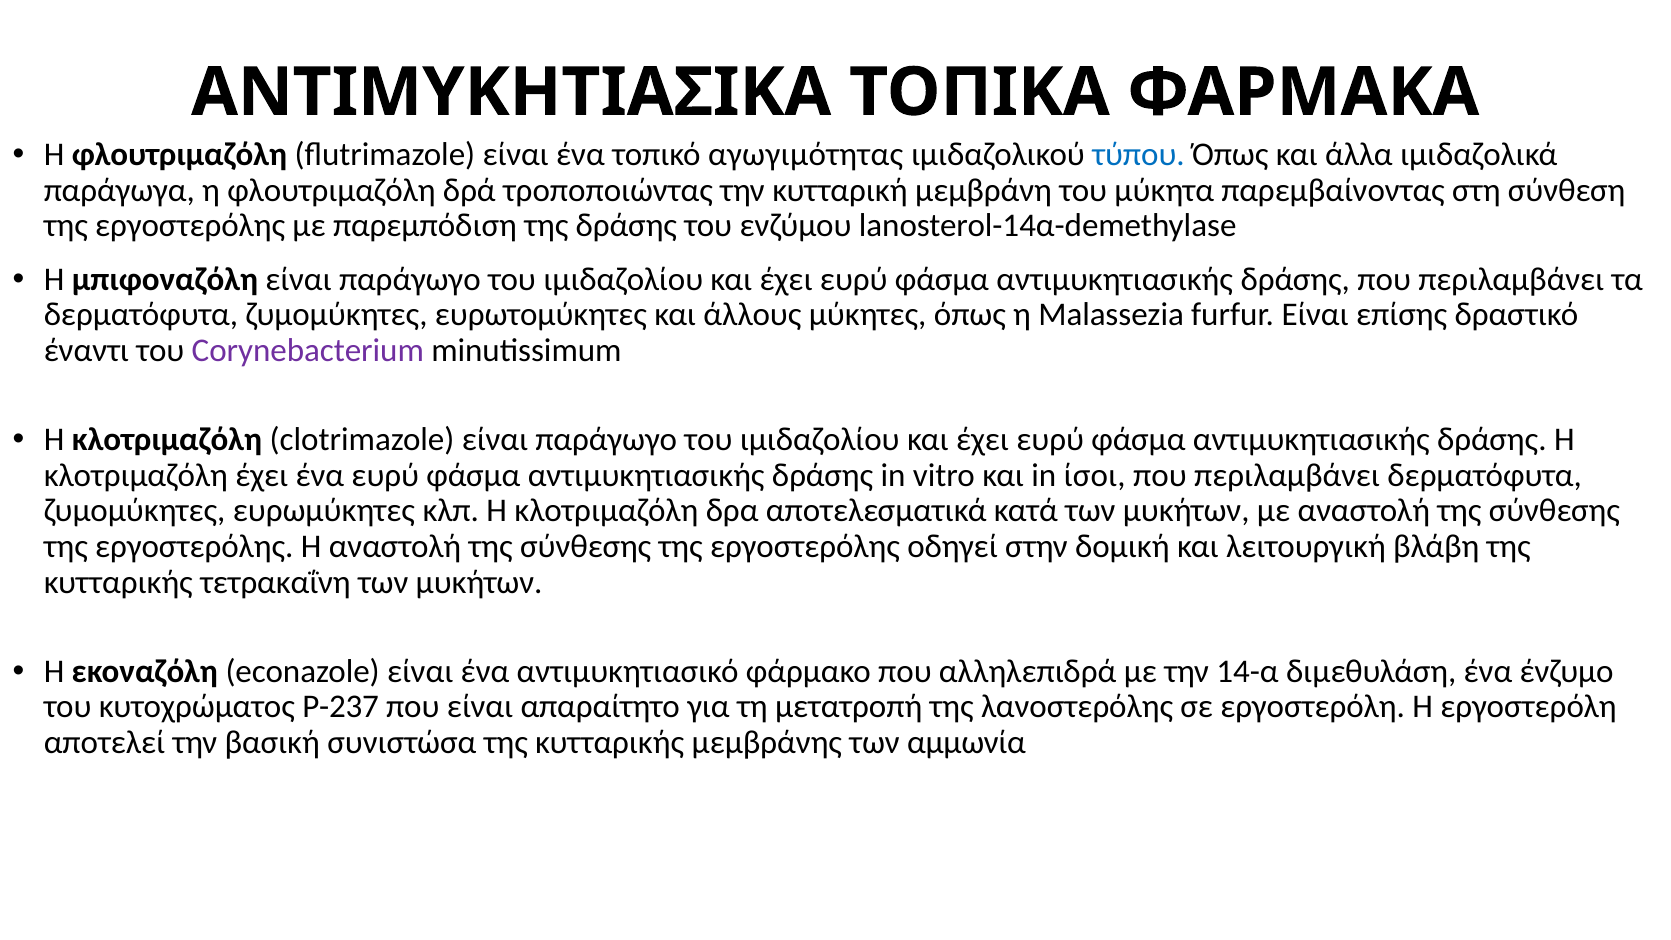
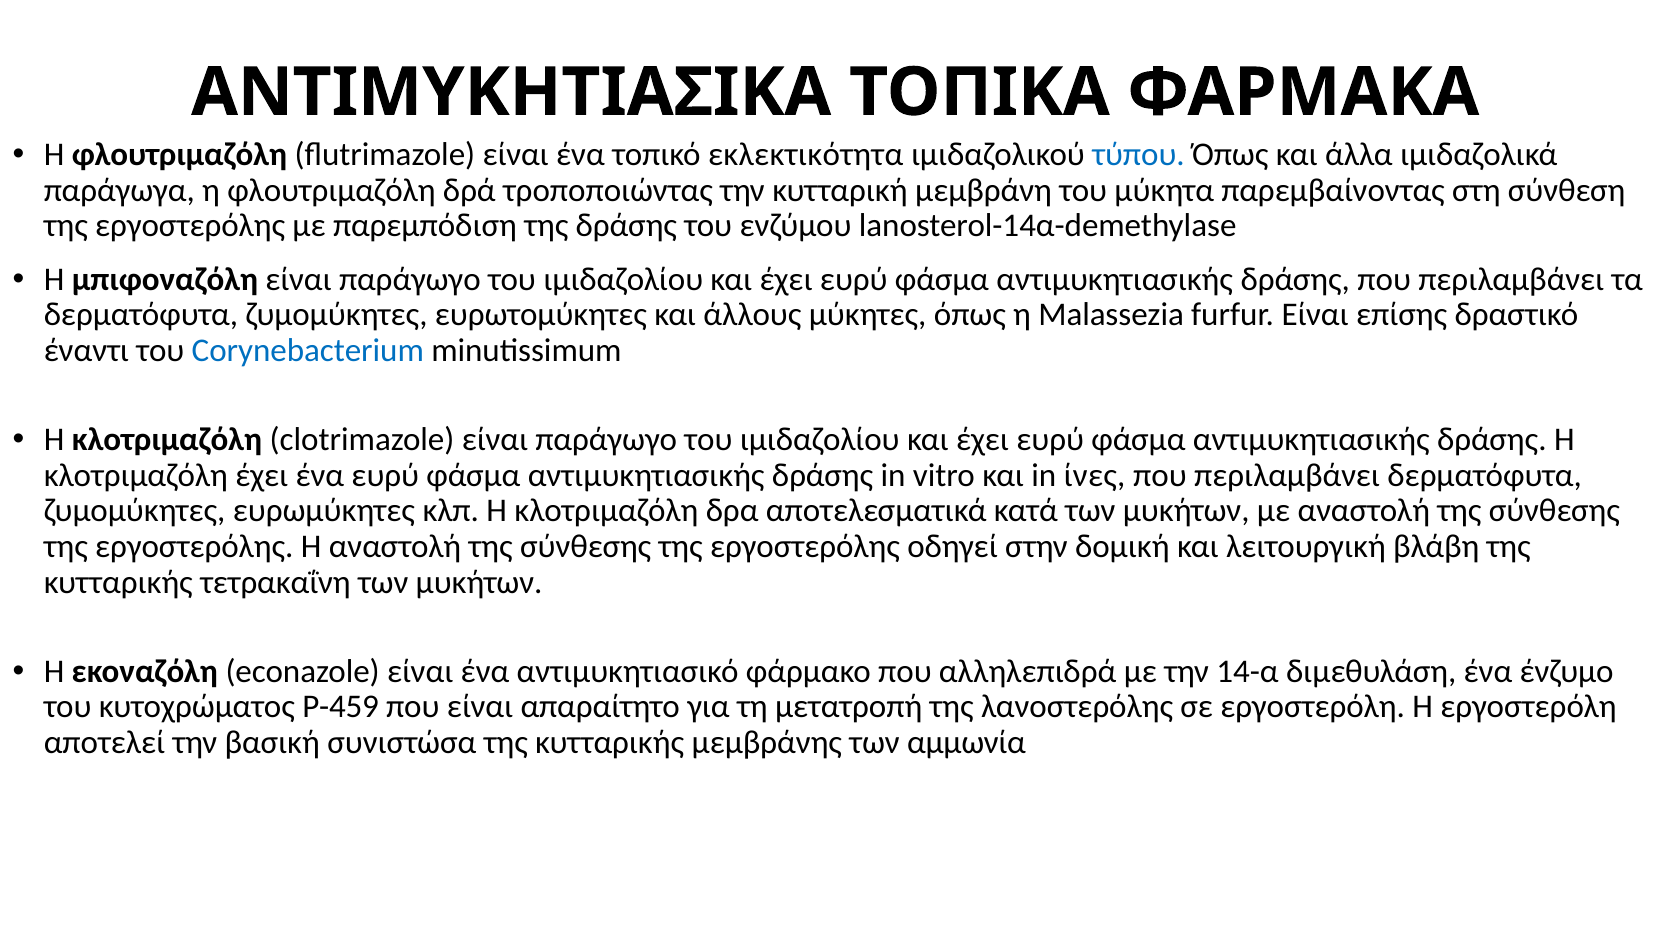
αγωγιμότητας: αγωγιμότητας -> εκλεκτικότητα (806, 155)
Corynebacterium colour: purple -> blue (308, 351)
ίσοι: ίσοι -> ίνες (1095, 475)
P-237: P-237 -> P-459 (341, 707)
